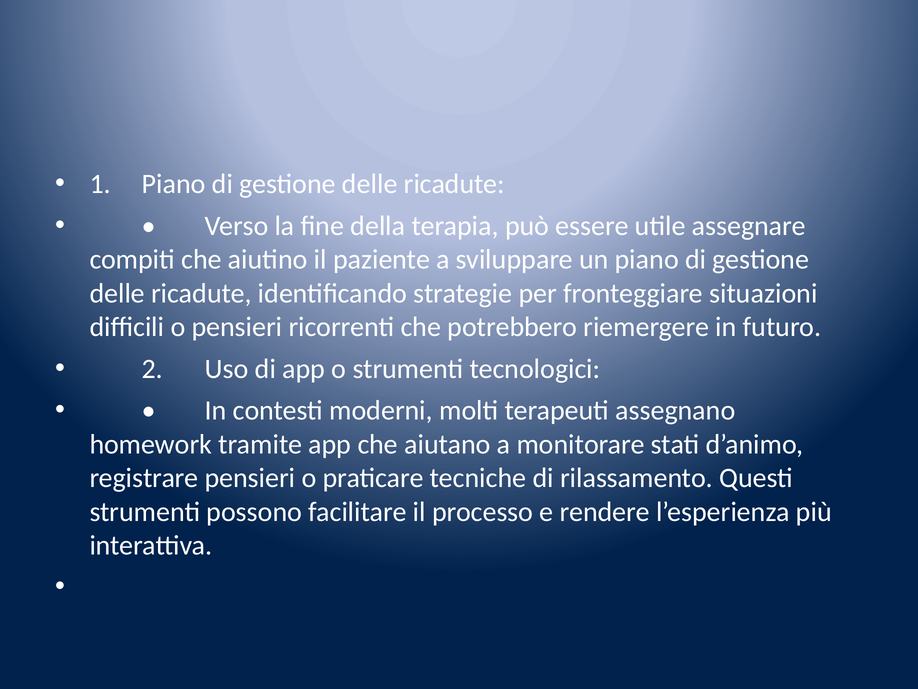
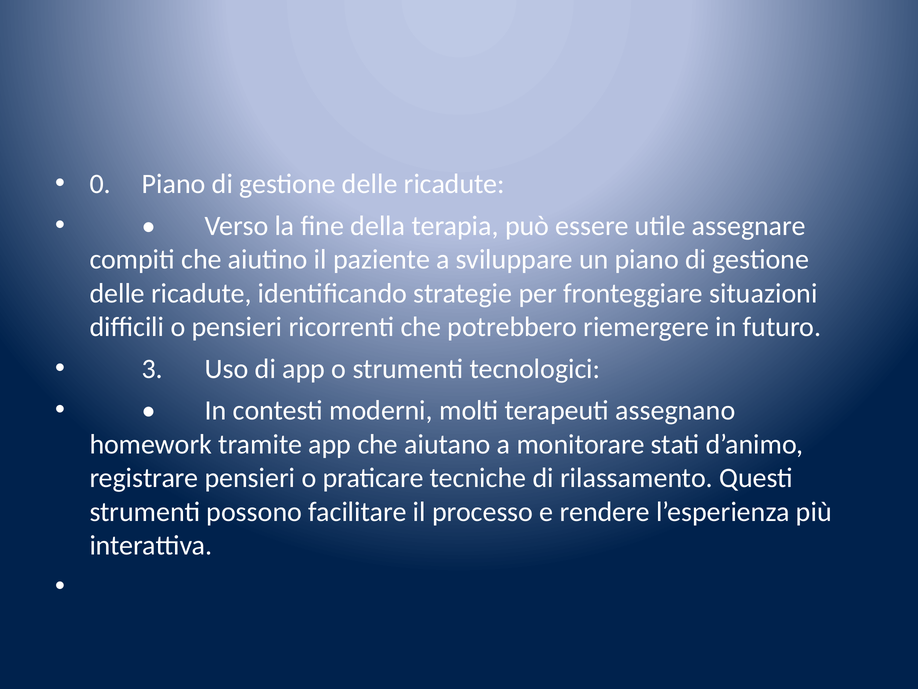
1: 1 -> 0 (100, 184)
2: 2 -> 3 (152, 369)
